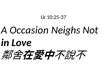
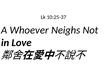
Occasion: Occasion -> Whoever (29, 30)
